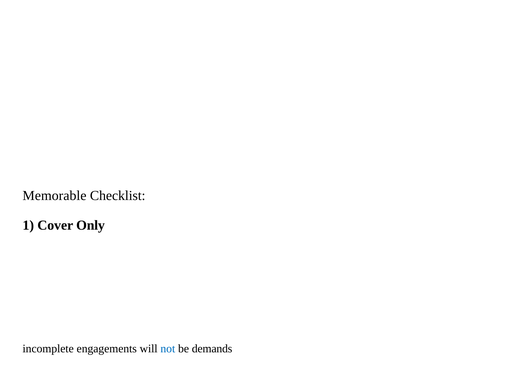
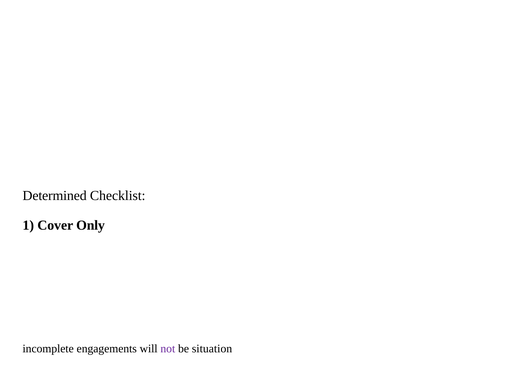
Memorable: Memorable -> Determined (55, 195)
not colour: blue -> purple (168, 349)
demands: demands -> situation (212, 349)
